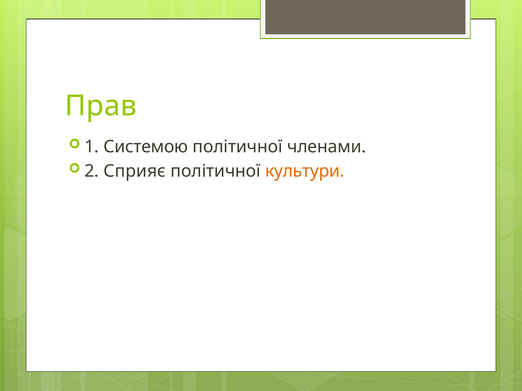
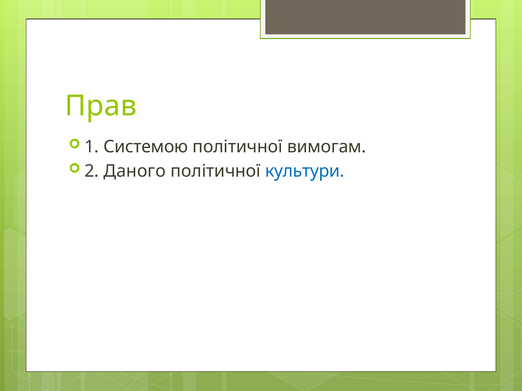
членами: членами -> вимогам (327, 147)
Сприяє: Сприяє -> Даного (135, 171)
культури colour: orange -> blue (305, 171)
